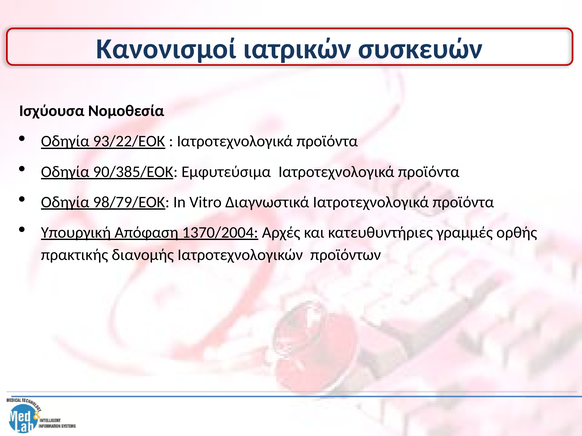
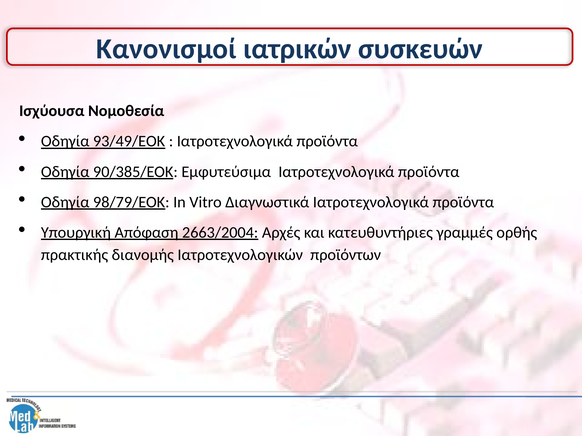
93/22/ΕΟΚ: 93/22/ΕΟΚ -> 93/49/ΕΟΚ (129, 141)
1370/2004: 1370/2004 -> 2663/2004 (220, 233)
